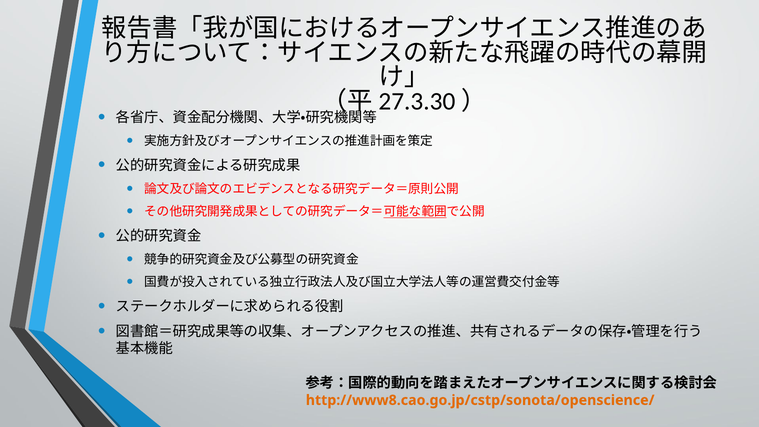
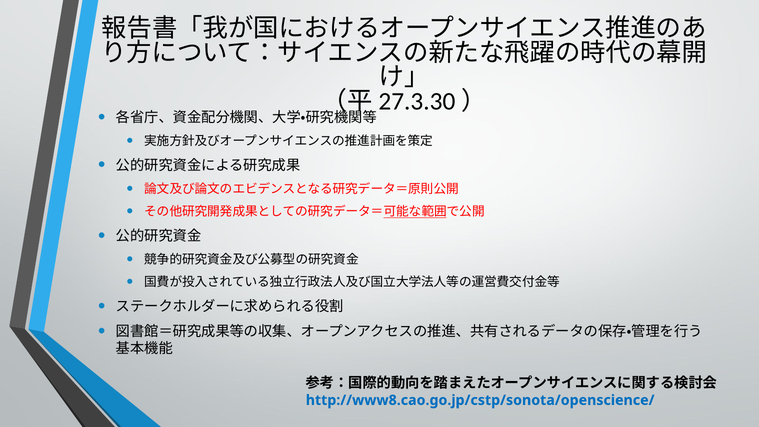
http://www8.cao.go.jp/cstp/sonota/openscience/ colour: orange -> blue (480, 400)
